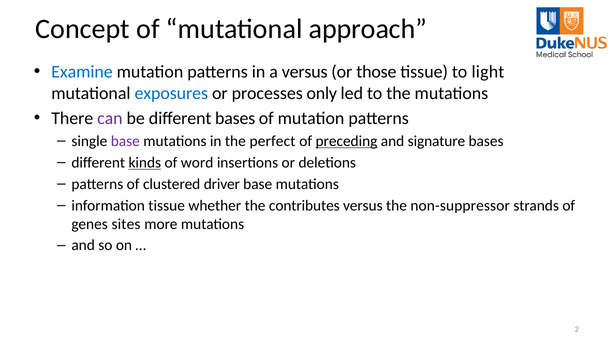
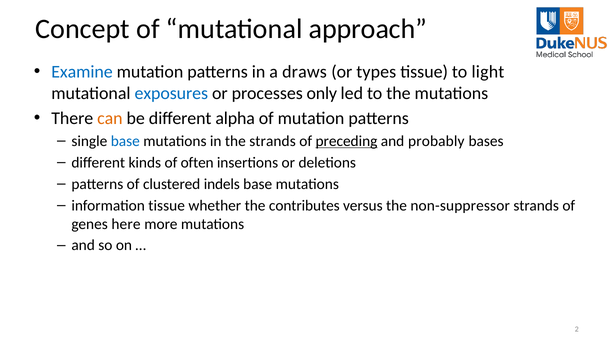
a versus: versus -> draws (304, 72)
those: those -> types (376, 72)
can colour: purple -> orange (110, 118)
different bases: bases -> alpha (235, 118)
base colour: purple -> blue (125, 141)
the perfect: perfect -> strands (273, 141)
signature: signature -> probably (436, 141)
kinds underline: present -> none (145, 163)
word: word -> often (197, 163)
driver: driver -> indels (222, 184)
sites: sites -> here (126, 224)
